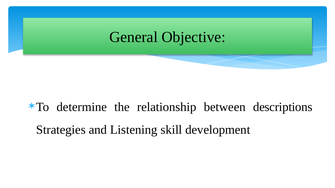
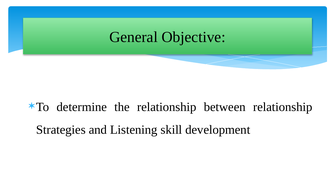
between descriptions: descriptions -> relationship (283, 107)
